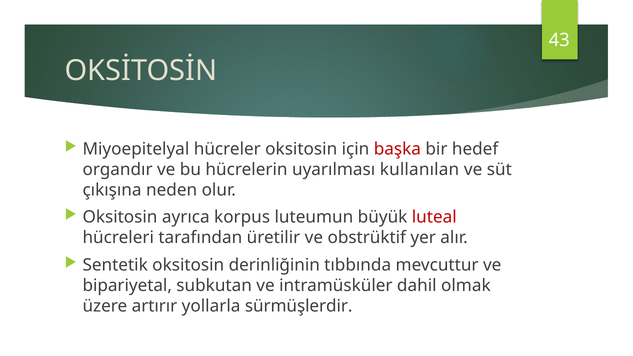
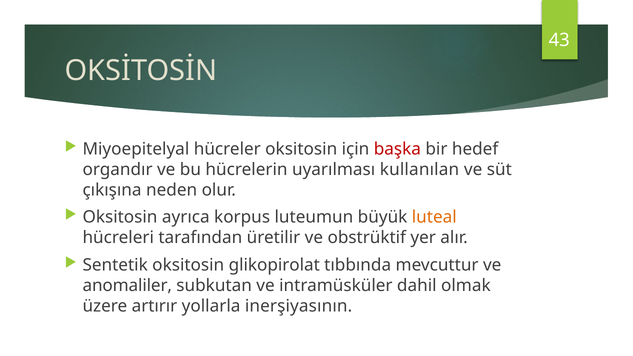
luteal colour: red -> orange (434, 217)
derinliğinin: derinliğinin -> glikopirolat (274, 265)
bipariyetal: bipariyetal -> anomaliler (127, 286)
sürmüşlerdir: sürmüşlerdir -> inerşiyasının (299, 306)
